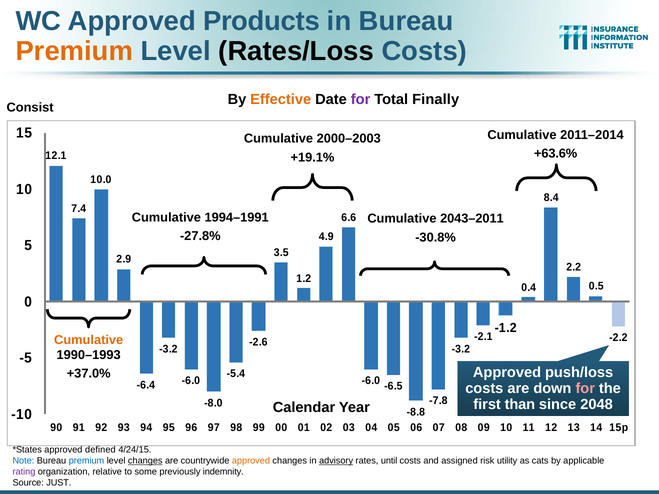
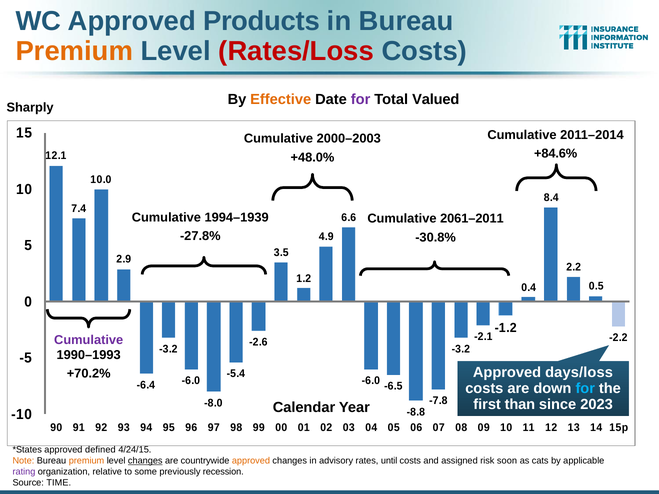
Rates/Loss colour: black -> red (296, 51)
Finally: Finally -> Valued (436, 99)
Consist: Consist -> Sharply (30, 108)
+63.6%: +63.6% -> +84.6% (556, 154)
+19.1%: +19.1% -> +48.0% (312, 157)
1994–1991: 1994–1991 -> 1994–1939 (237, 218)
2043–2011: 2043–2011 -> 2061–2011 (472, 219)
Cumulative colour: orange -> purple (89, 340)
push/loss: push/loss -> days/loss (579, 373)
+37.0%: +37.0% -> +70.2% (89, 374)
for colour: pink -> light blue (585, 389)
2048: 2048 -> 2023 (597, 404)
Note colour: blue -> orange (23, 461)
premium colour: blue -> orange (87, 461)
advisory underline: present -> none (336, 461)
utility: utility -> soon (507, 461)
indemnity: indemnity -> recession (223, 472)
JUST: JUST -> TIME (59, 483)
